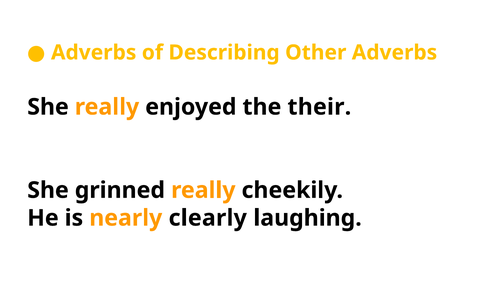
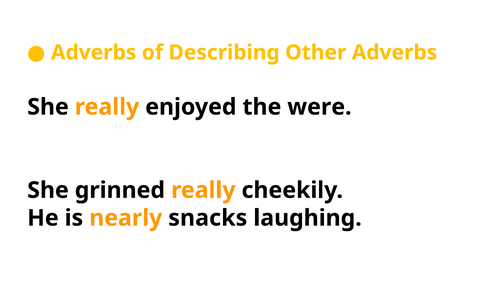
their: their -> were (319, 107)
clearly: clearly -> snacks (208, 218)
